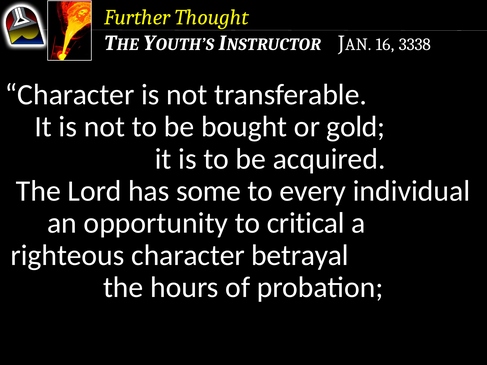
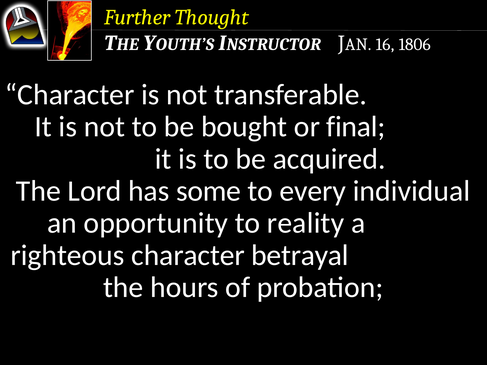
3338: 3338 -> 1806 (415, 45)
gold: gold -> final (356, 127)
critical: critical -> reality (306, 223)
